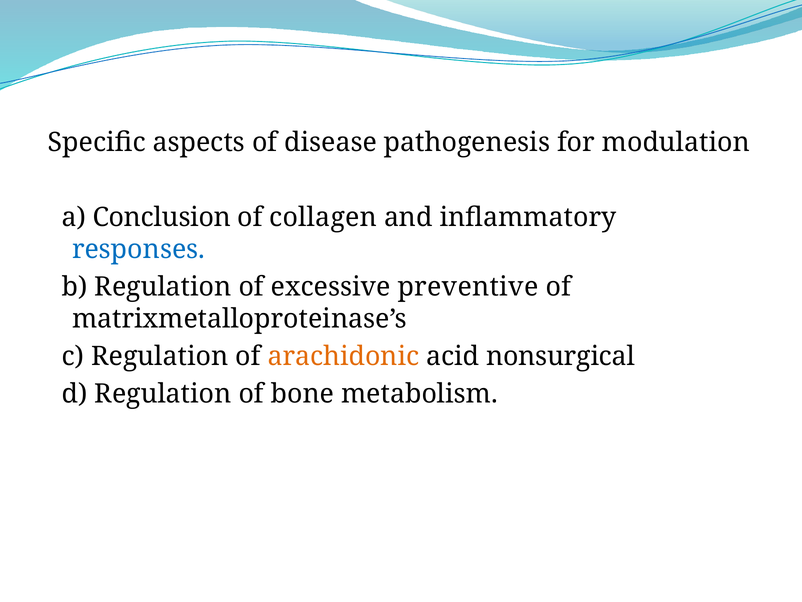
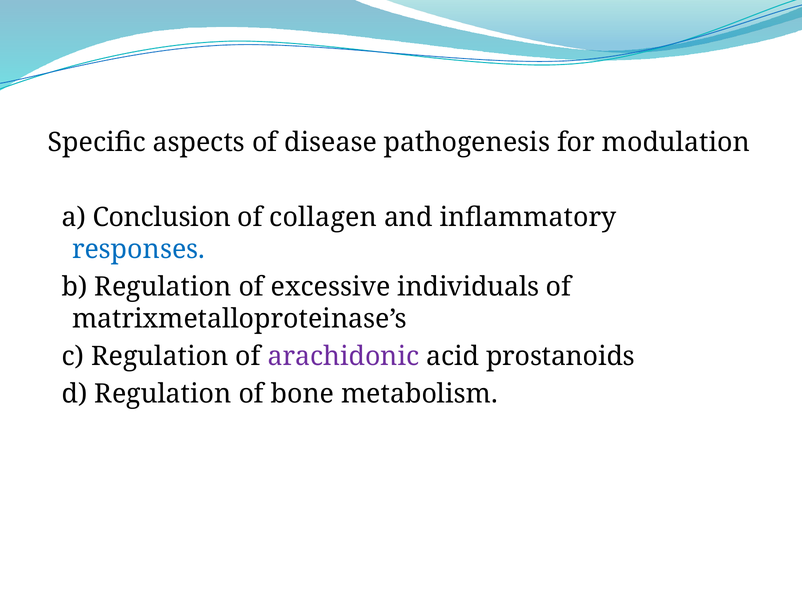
preventive: preventive -> individuals (468, 286)
arachidonic colour: orange -> purple (343, 356)
nonsurgical: nonsurgical -> prostanoids (561, 356)
